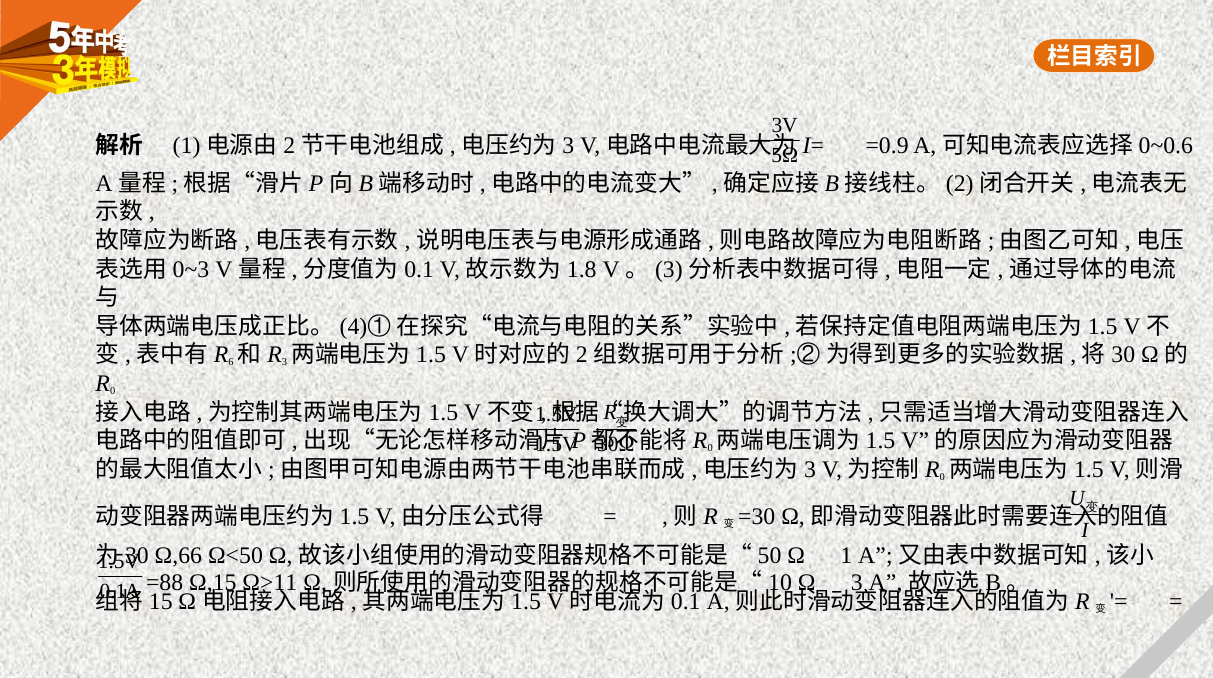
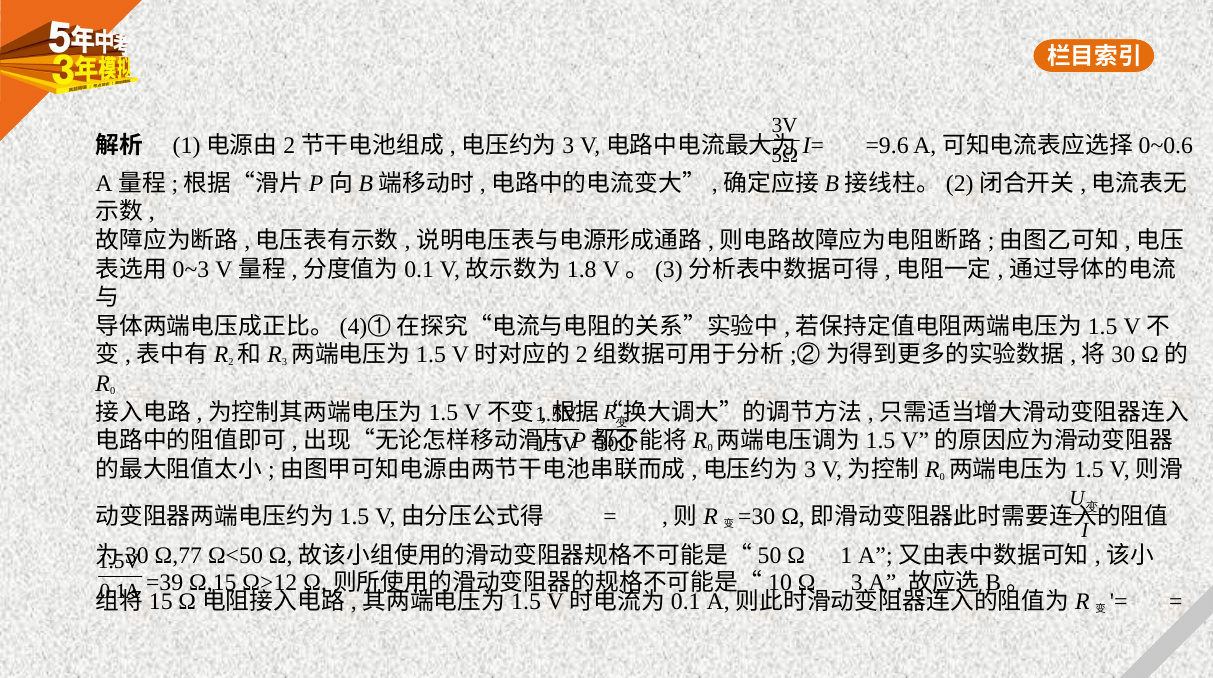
=0.9: =0.9 -> =9.6 (887, 145)
6: 6 -> 2 (231, 362)
Ω,66: Ω,66 -> Ω,77 (178, 555)
=88: =88 -> =39 (165, 582)
Ω>11: Ω>11 -> Ω>12 (270, 582)
